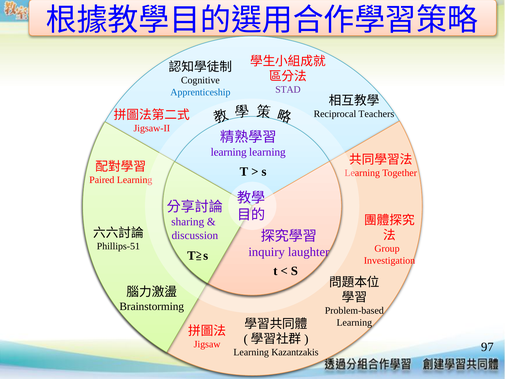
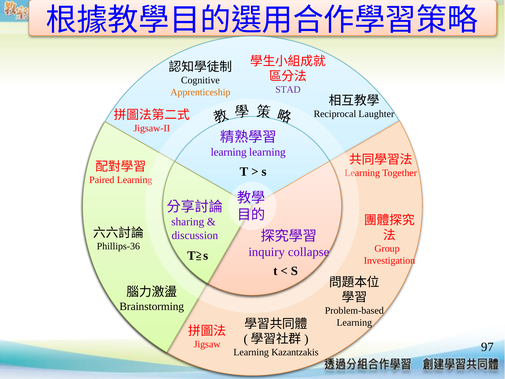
Apprenticeship colour: blue -> orange (200, 92)
Teachers: Teachers -> Laughter (376, 114)
Phillips-51: Phillips-51 -> Phillips-36 (118, 246)
laughter: laughter -> collapse (309, 252)
